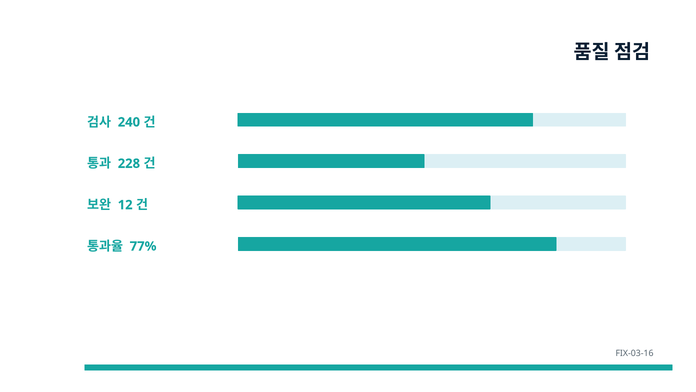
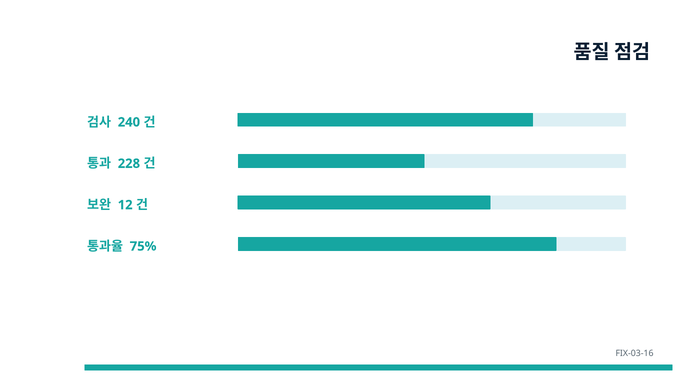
77%: 77% -> 75% (143, 246)
